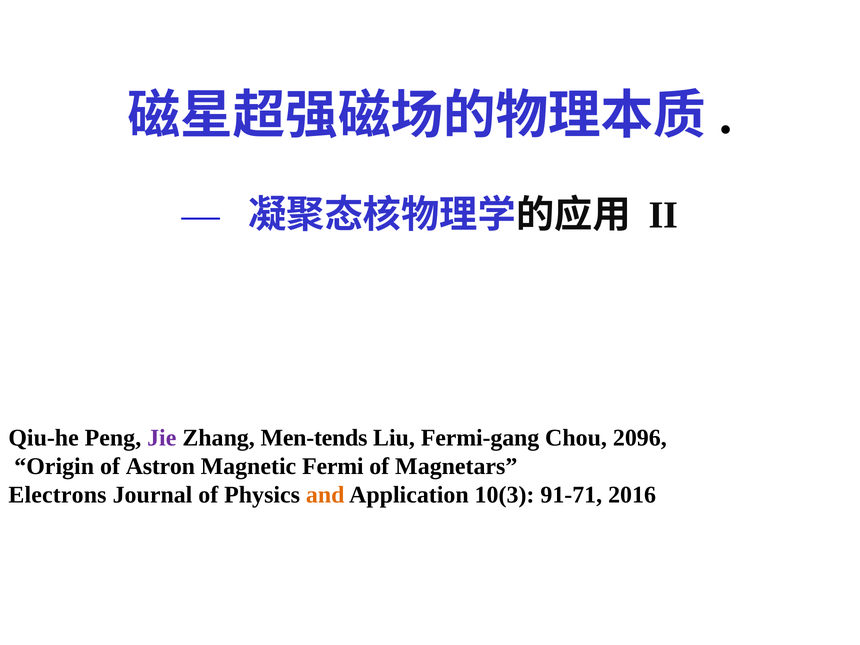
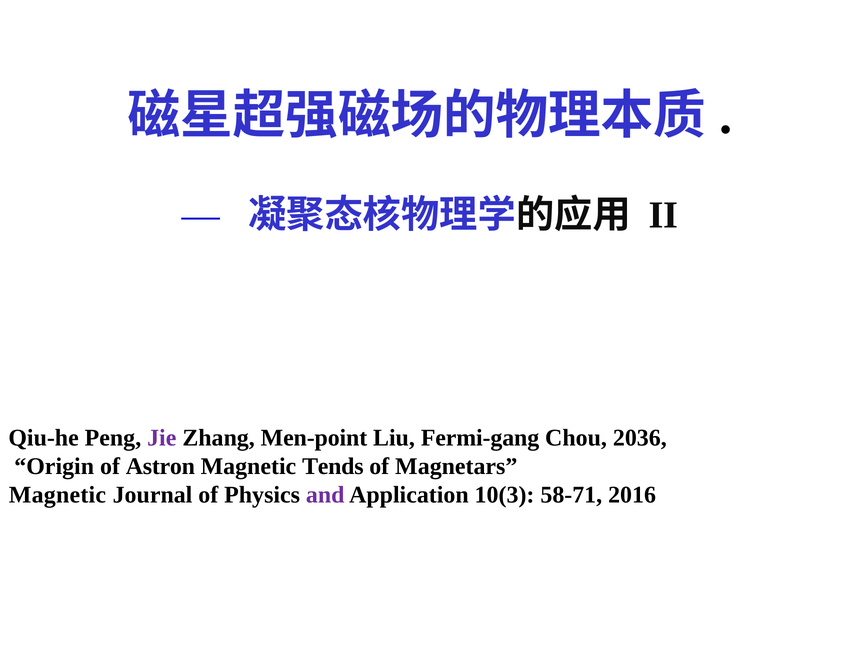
Men-tends: Men-tends -> Men-point (314, 438)
2096: 2096 -> 2036 (640, 438)
Fermi: Fermi -> Tends (333, 466)
Electrons: Electrons -> Magnetic (57, 495)
and colour: orange -> purple (325, 495)
91-71: 91-71 -> 58-71 (571, 495)
